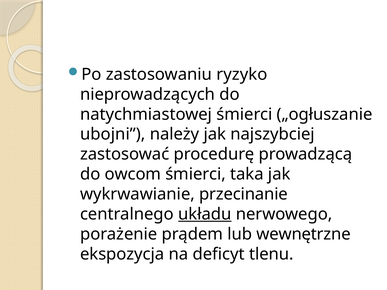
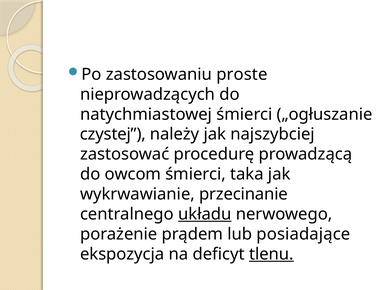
ryzyko: ryzyko -> proste (242, 74)
ubojni: ubojni -> czystej (113, 134)
wewnętrzne: wewnętrzne -> posiadające (303, 234)
tlenu underline: none -> present (271, 254)
